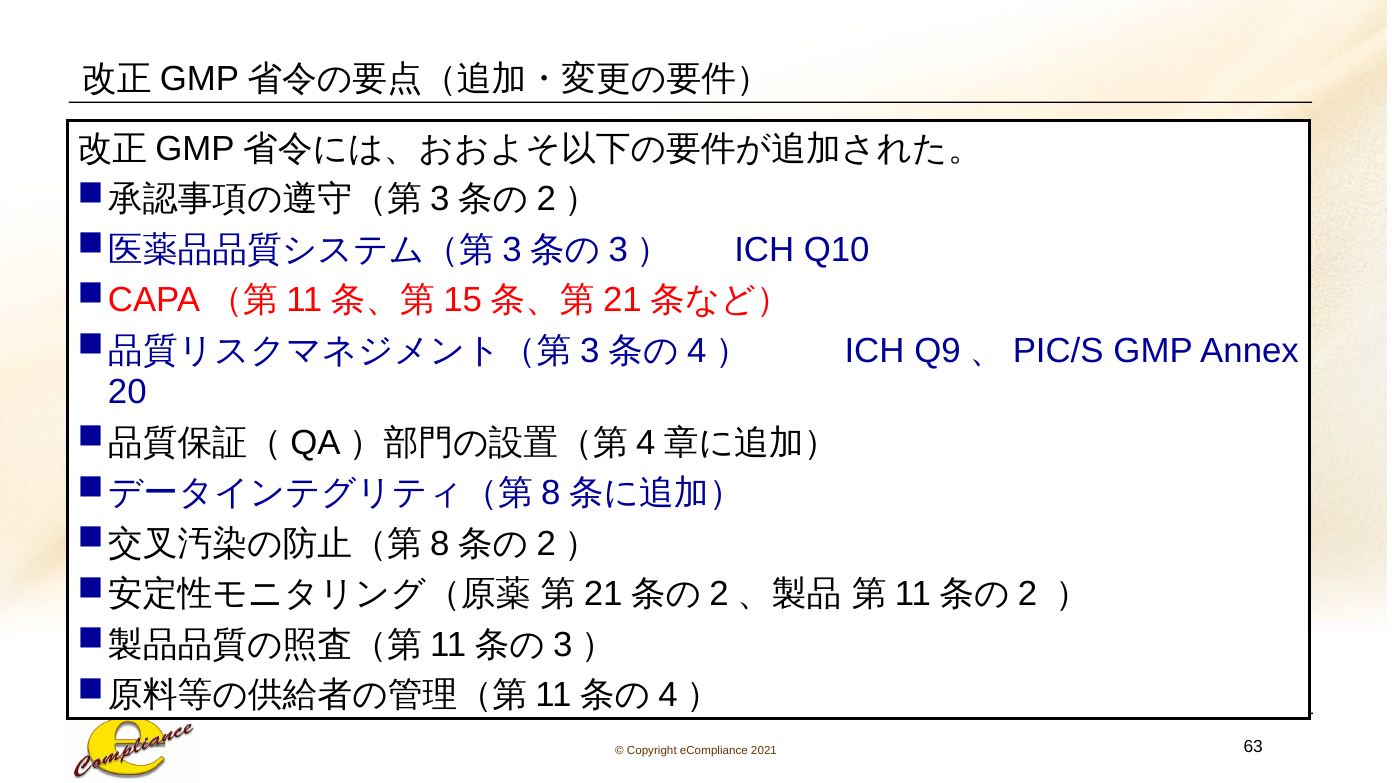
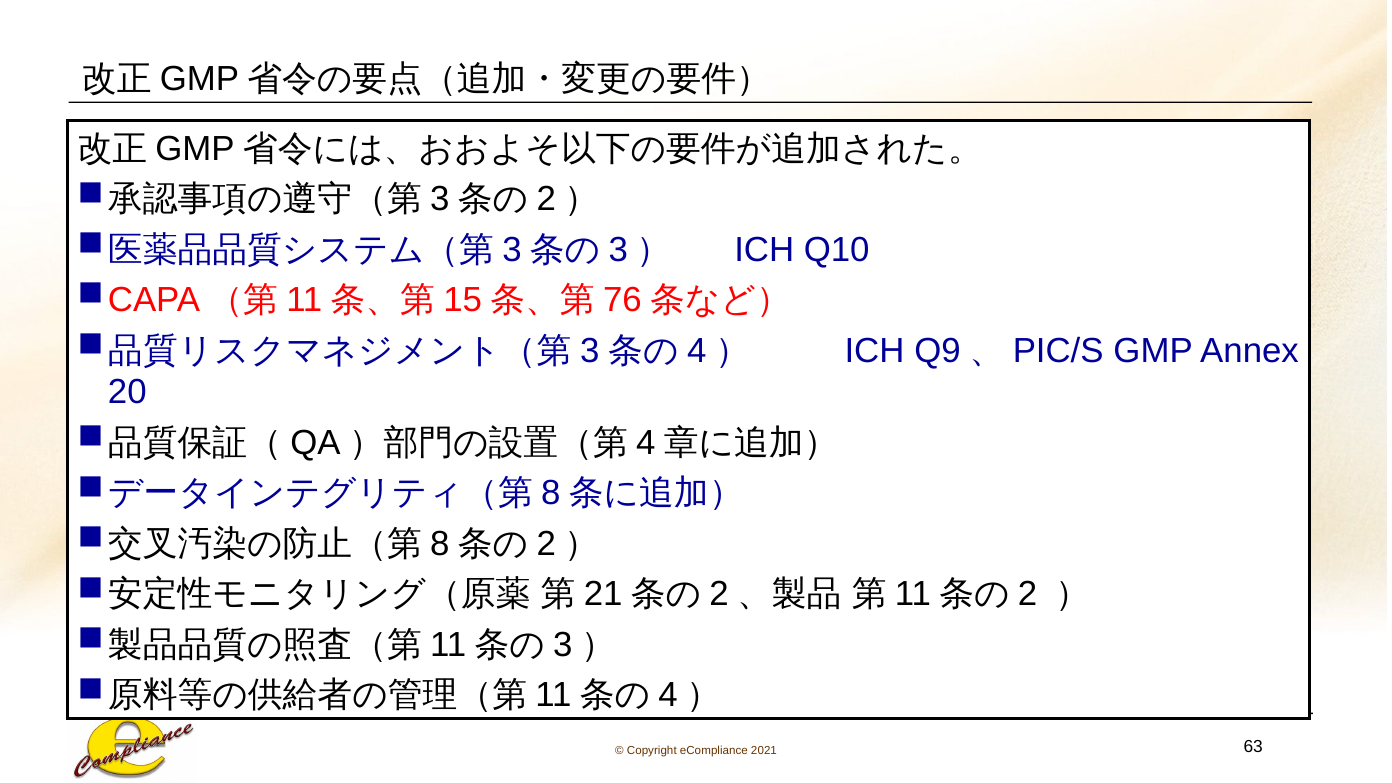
21: 21 -> 76 (622, 300)
